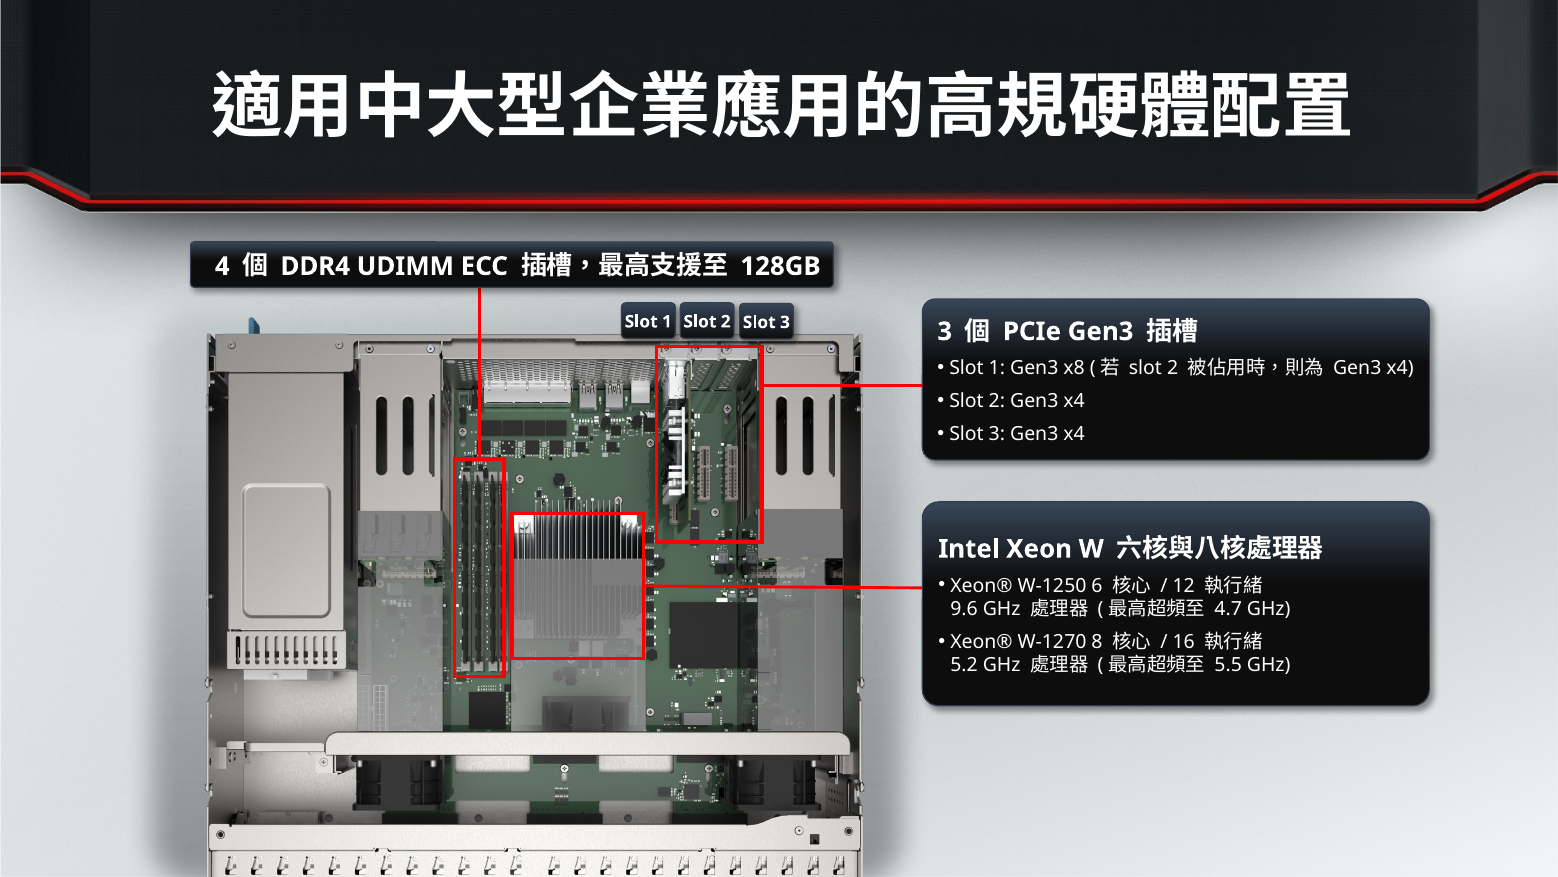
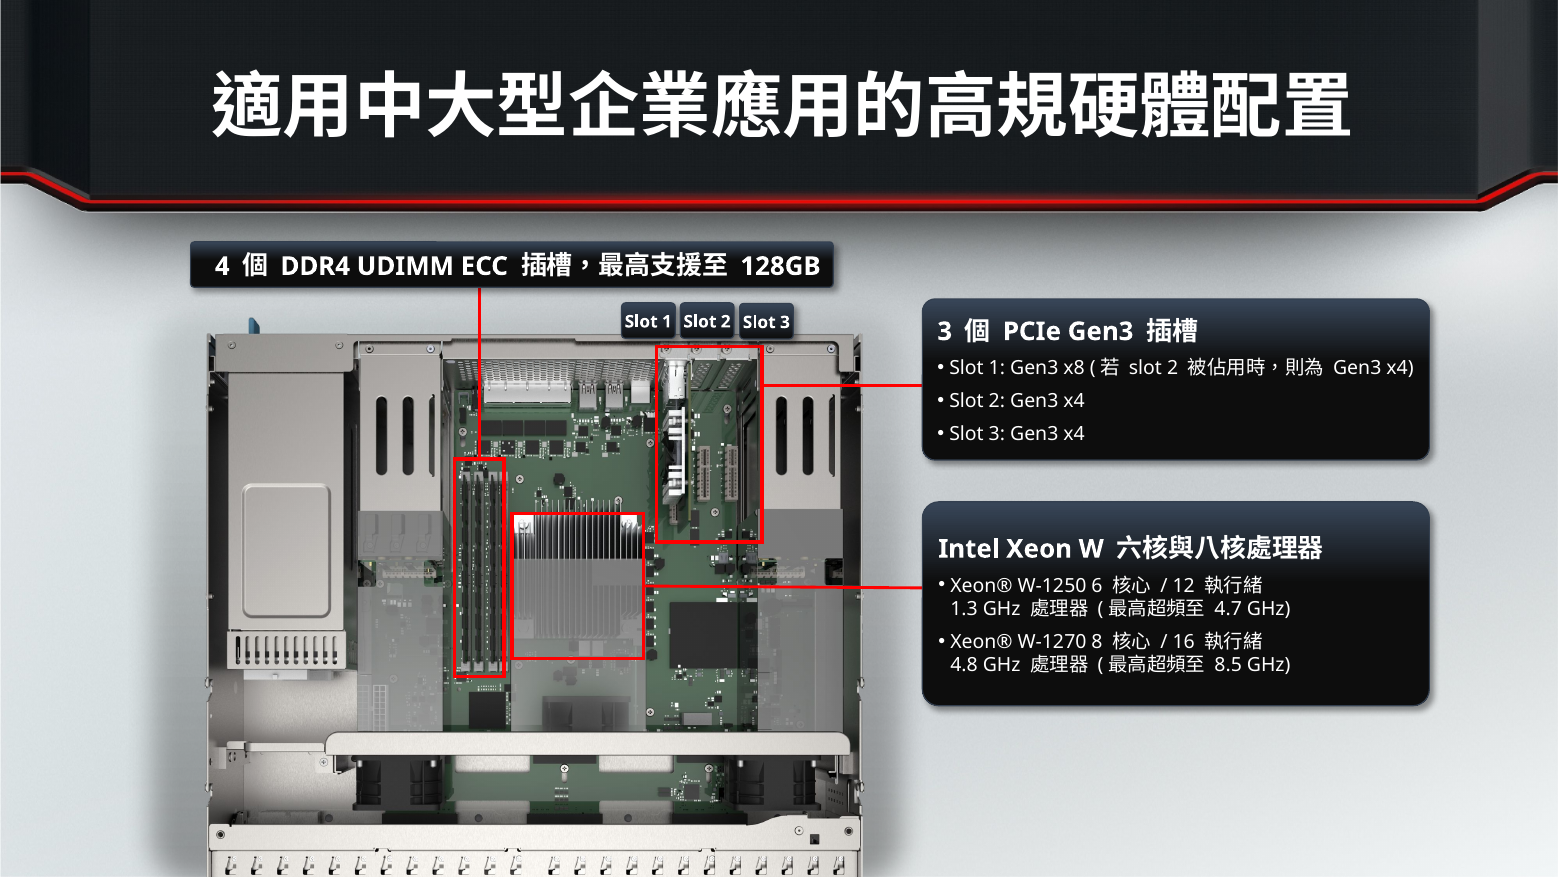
9.6: 9.6 -> 1.3 (964, 609)
5.2: 5.2 -> 4.8 (964, 665)
5.5: 5.5 -> 8.5 (1228, 665)
